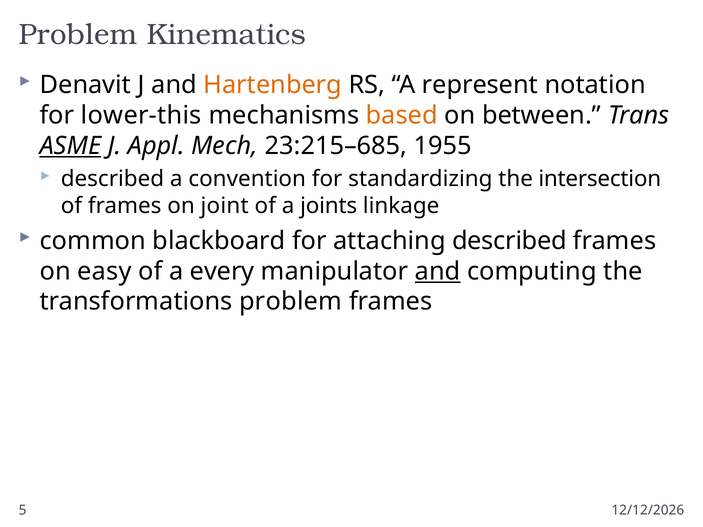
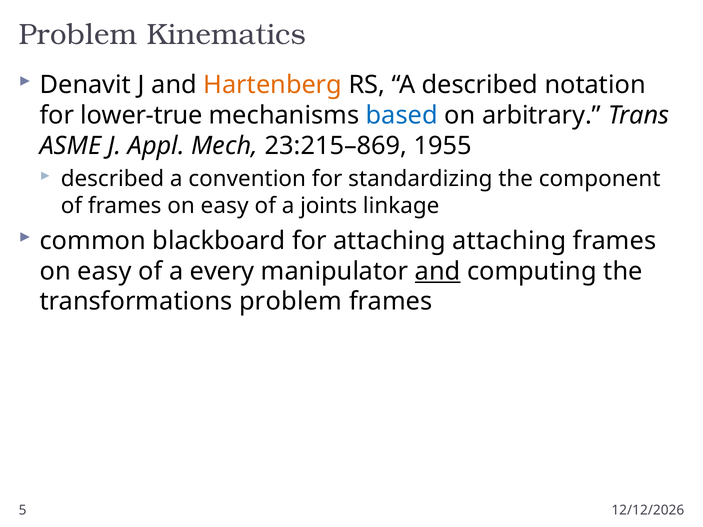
A represent: represent -> described (480, 85)
lower-this: lower-this -> lower-true (142, 115)
based colour: orange -> blue (402, 115)
between: between -> arbitrary (541, 115)
ASME underline: present -> none (70, 146)
23:215–685: 23:215–685 -> 23:215–869 (336, 146)
intersection: intersection -> component (600, 179)
of frames on joint: joint -> easy (225, 206)
attaching described: described -> attaching (509, 241)
